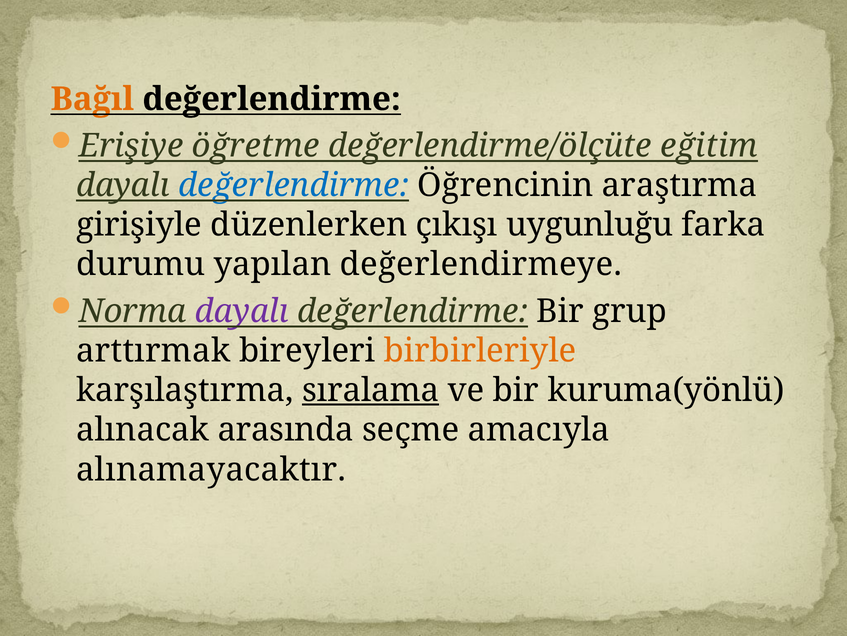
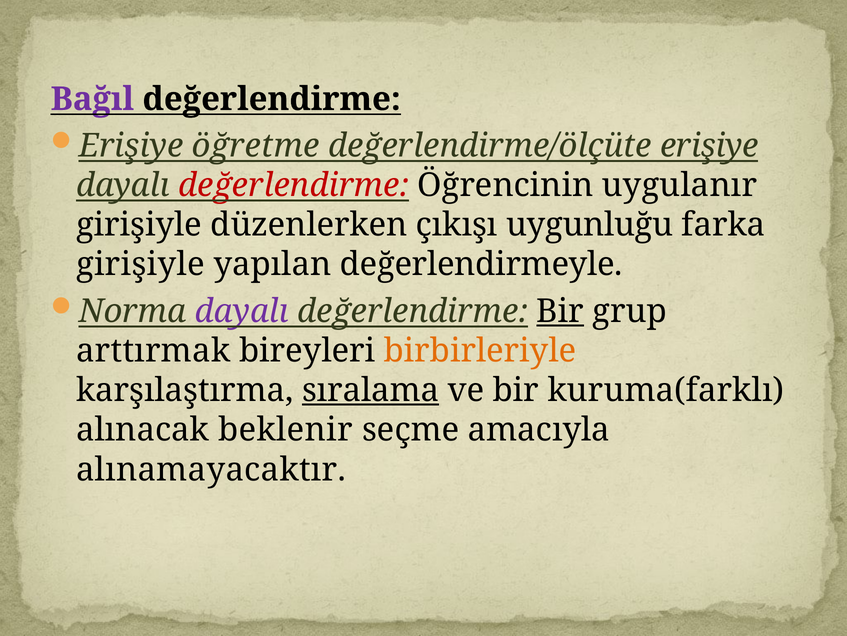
Bağıl colour: orange -> purple (92, 99)
değerlendirme/ölçüte eğitim: eğitim -> erişiye (709, 146)
değerlendirme colour: blue -> red (294, 185)
araştırma: araştırma -> uygulanır (679, 185)
durumu: durumu -> girişiyle (140, 264)
değerlendirmeye: değerlendirmeye -> değerlendirmeyle (481, 264)
Bir underline: none -> present (560, 311)
kuruma(yönlü: kuruma(yönlü -> kuruma(farklı (666, 390)
arasında: arasında -> beklenir (285, 430)
